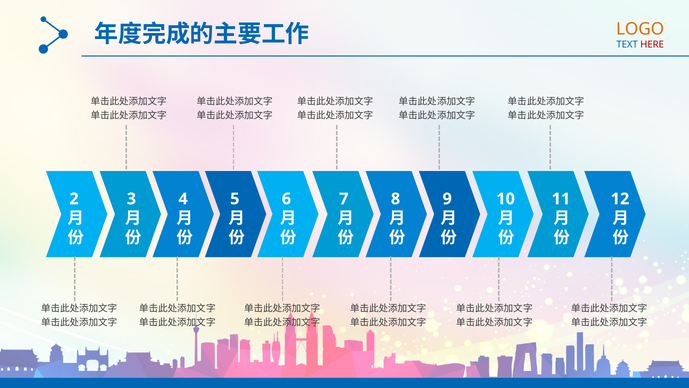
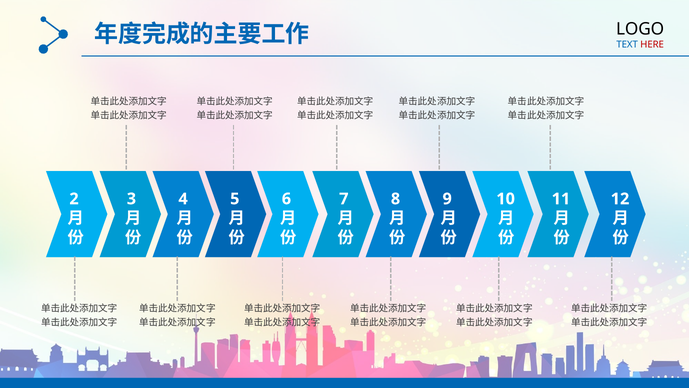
LOGO colour: orange -> black (640, 29)
